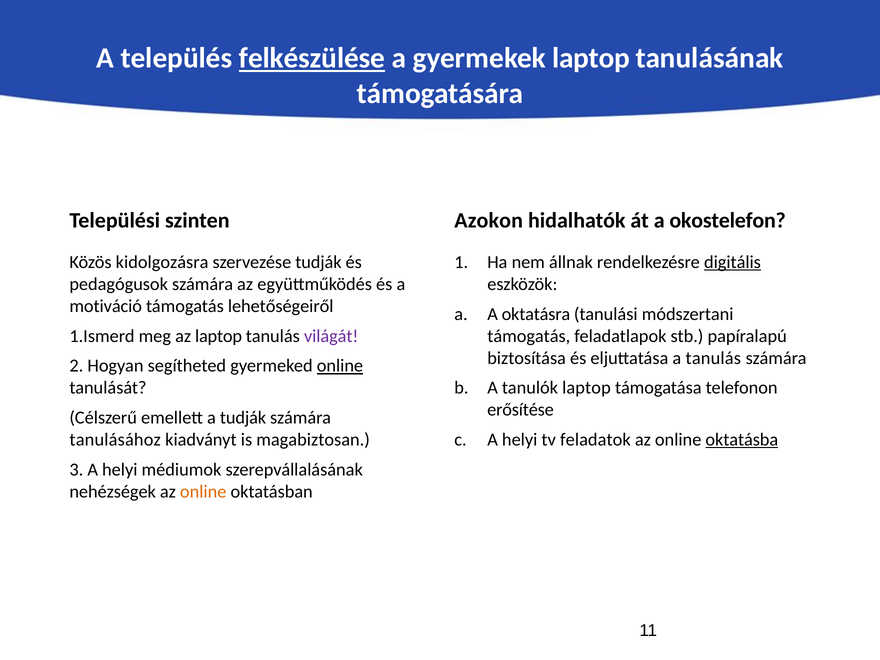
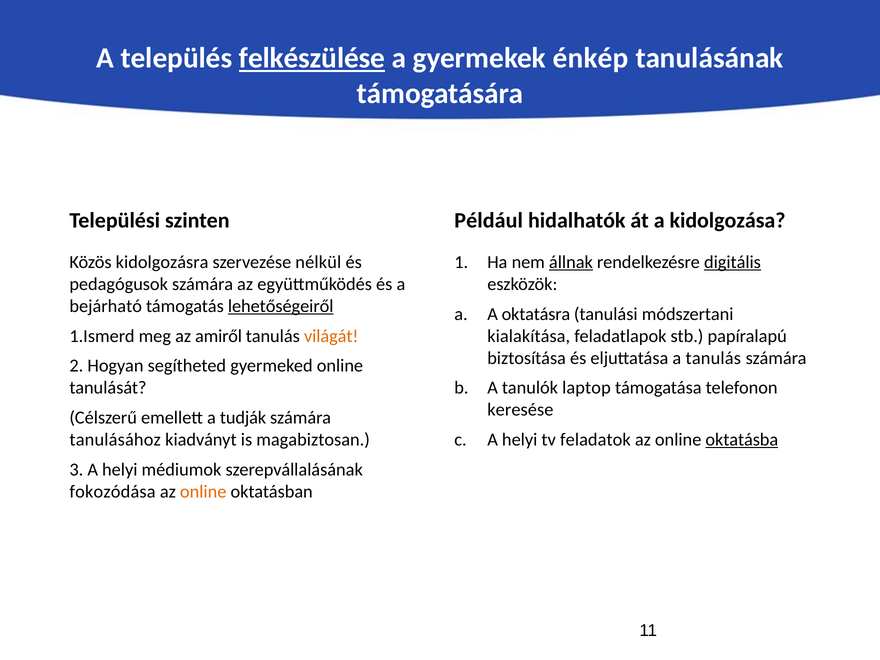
gyermekek laptop: laptop -> énkép (591, 58)
Azokon: Azokon -> Például (489, 221)
okostelefon: okostelefon -> kidolgozása (728, 221)
szervezése tudják: tudják -> nélkül (318, 262)
állnak underline: none -> present (571, 262)
motiváció: motiváció -> bejárható (106, 306)
lehetőségeiről underline: none -> present (281, 306)
az laptop: laptop -> amiről (219, 336)
világát colour: purple -> orange (331, 336)
támogatás: támogatás -> kialakítása (529, 336)
online underline: present -> none (340, 366)
erősítése: erősítése -> keresése (520, 410)
nehézségek: nehézségek -> fokozódása (113, 491)
